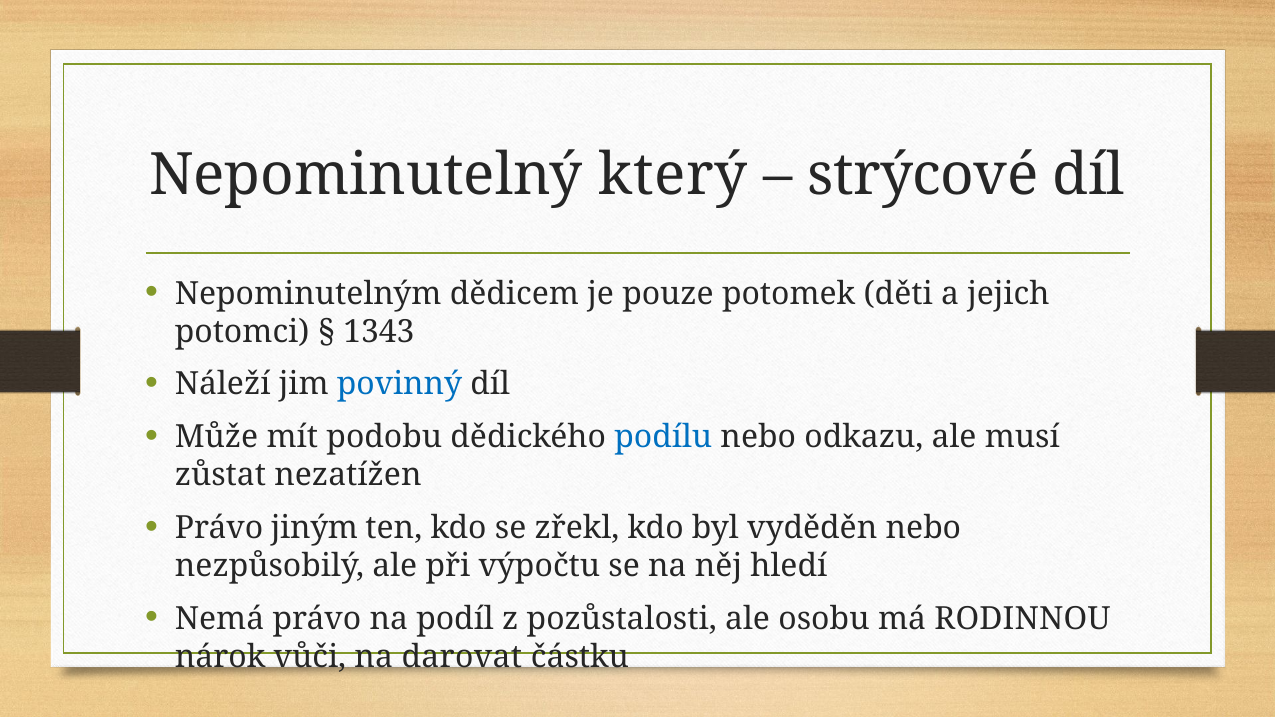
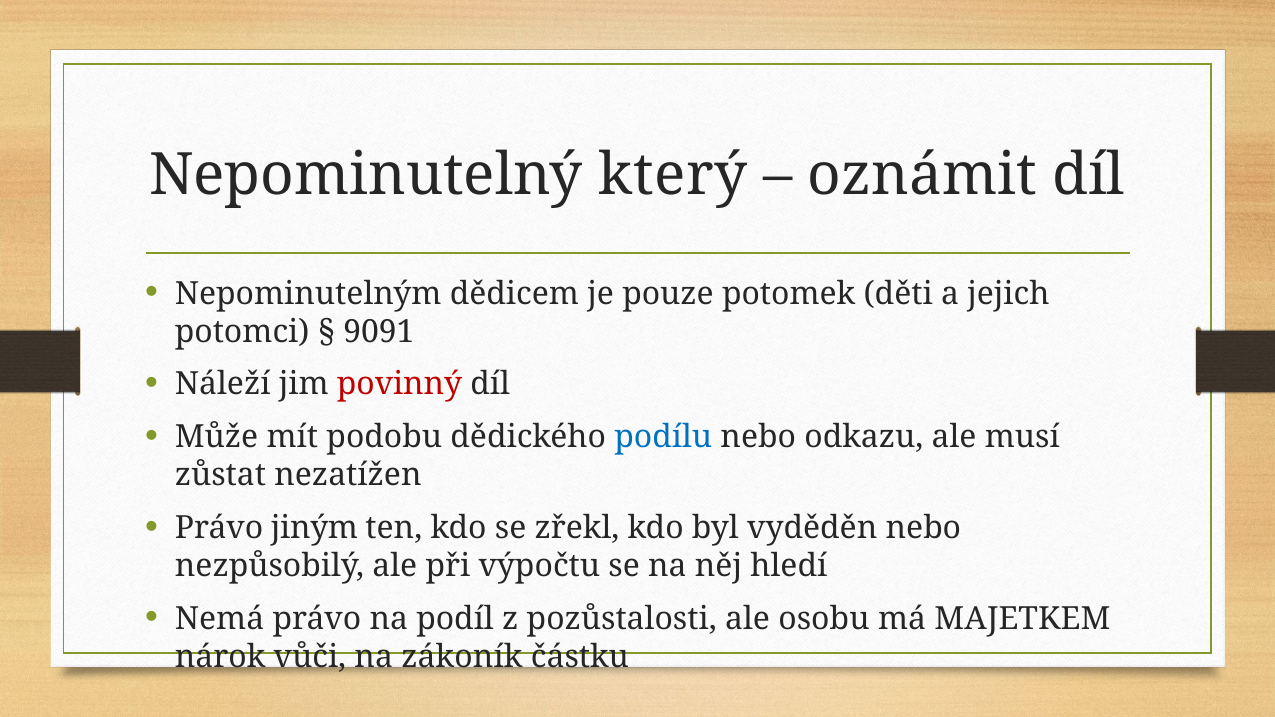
strýcové: strýcové -> oznámit (923, 175)
1343: 1343 -> 9091 (379, 332)
povinný colour: blue -> red (400, 384)
RODINNOU: RODINNOU -> MAJETKEM (1022, 619)
darovat: darovat -> zákoník (462, 657)
